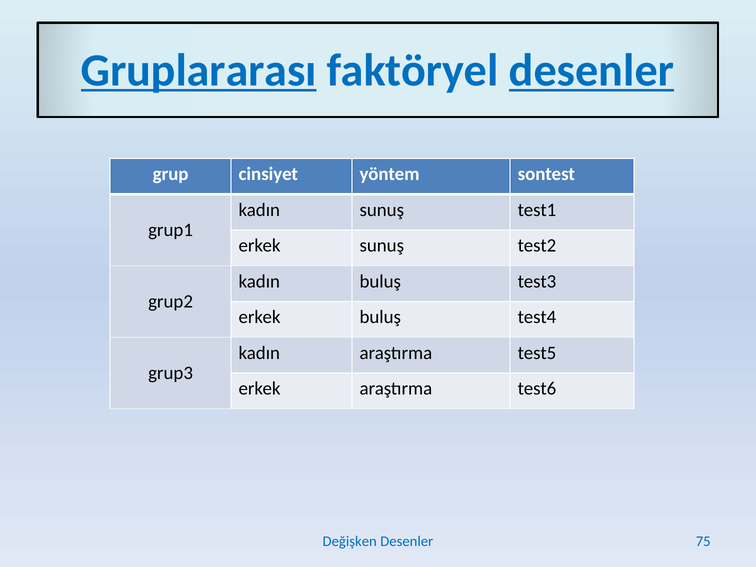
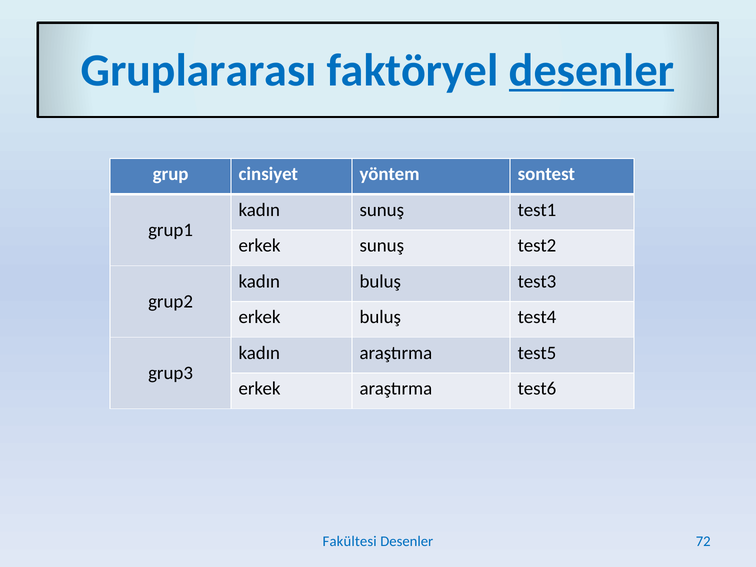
Gruplararası underline: present -> none (199, 70)
Değişken: Değişken -> Fakültesi (350, 542)
75: 75 -> 72 (703, 542)
